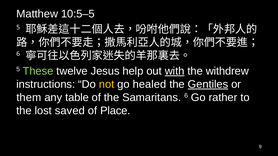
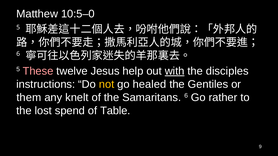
10:5–5: 10:5–5 -> 10:5–0 (78, 14)
These colour: light green -> pink (38, 71)
withdrew: withdrew -> disciples (227, 71)
Gentiles underline: present -> none (208, 84)
table: table -> knelt (77, 98)
saved: saved -> spend (70, 111)
Place: Place -> Table (115, 111)
